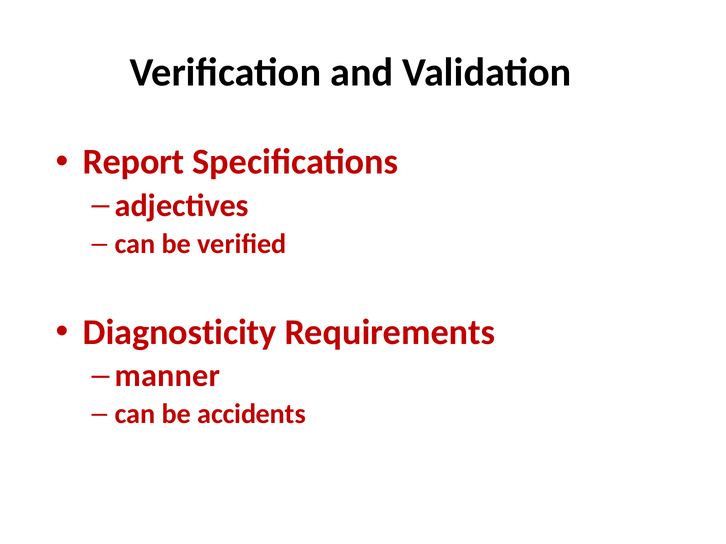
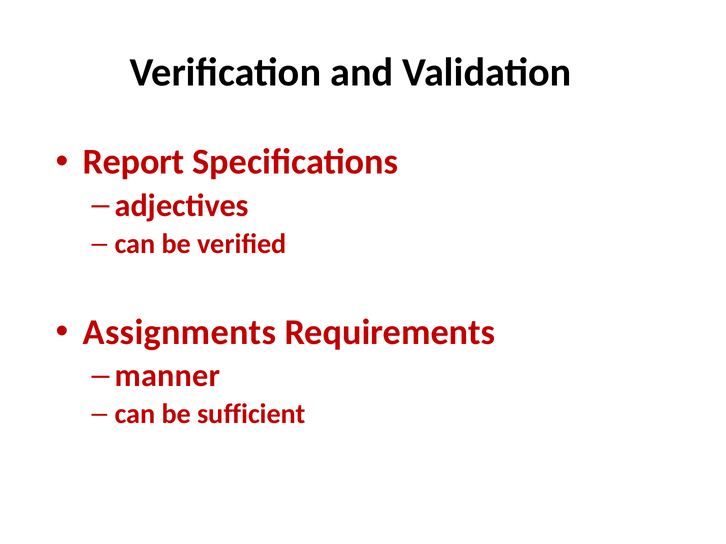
Diagnosticity: Diagnosticity -> Assignments (179, 333)
accidents: accidents -> sufficient (251, 414)
